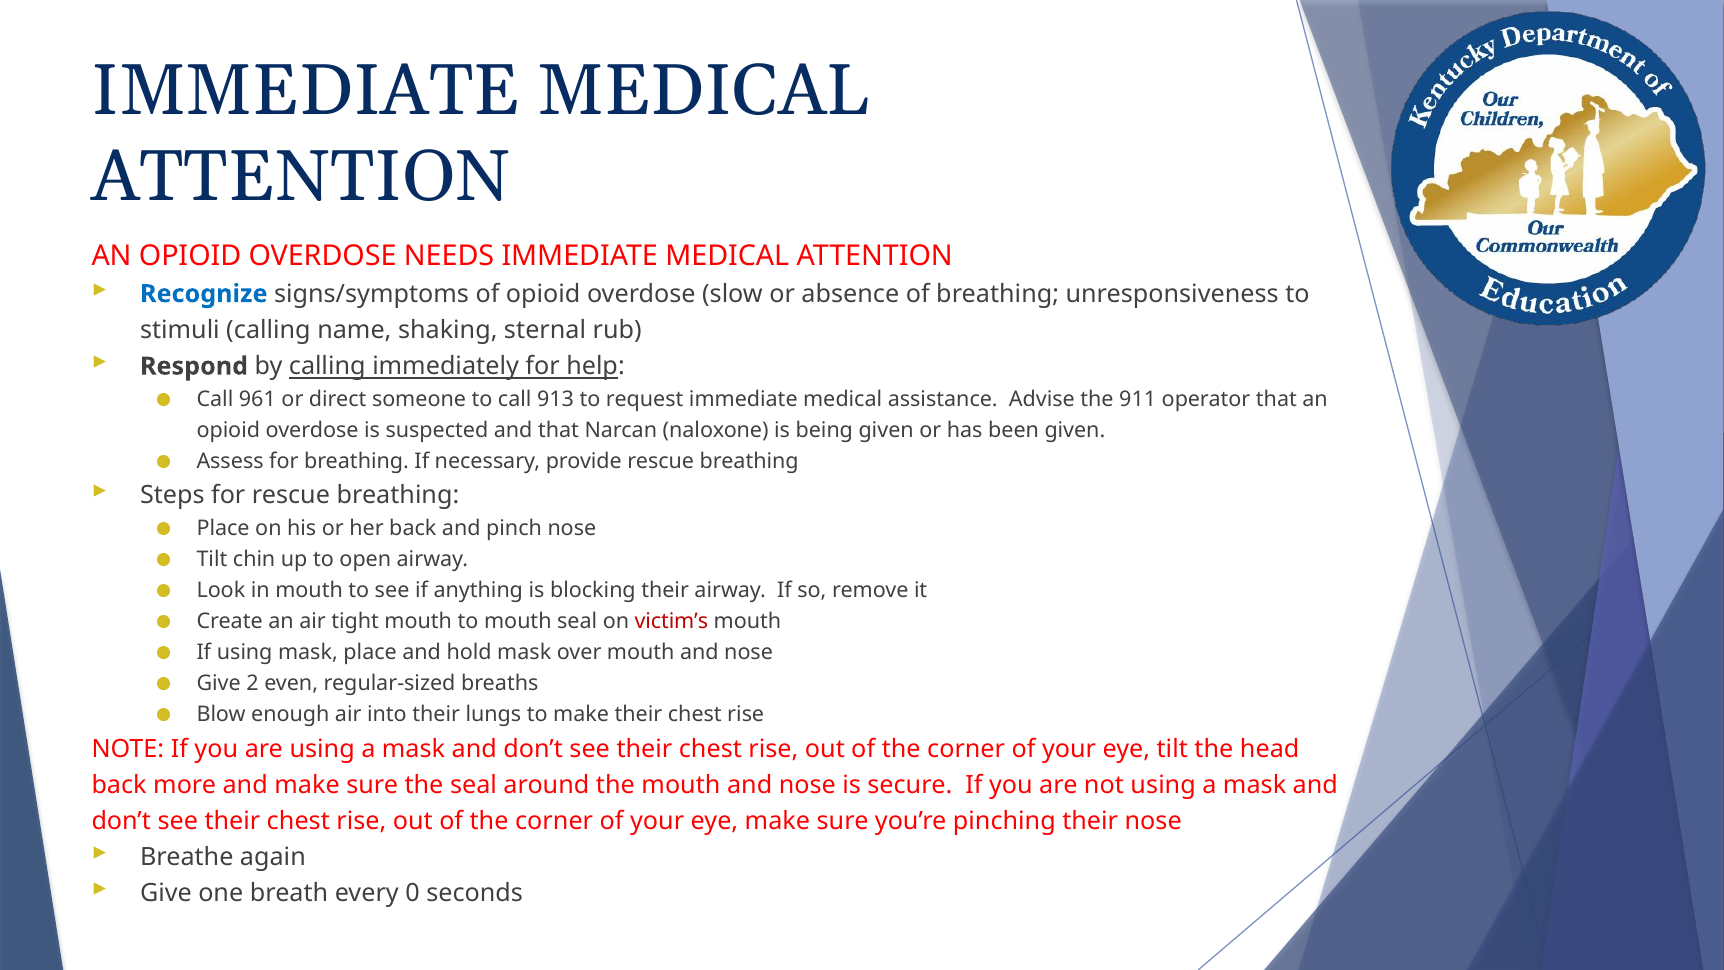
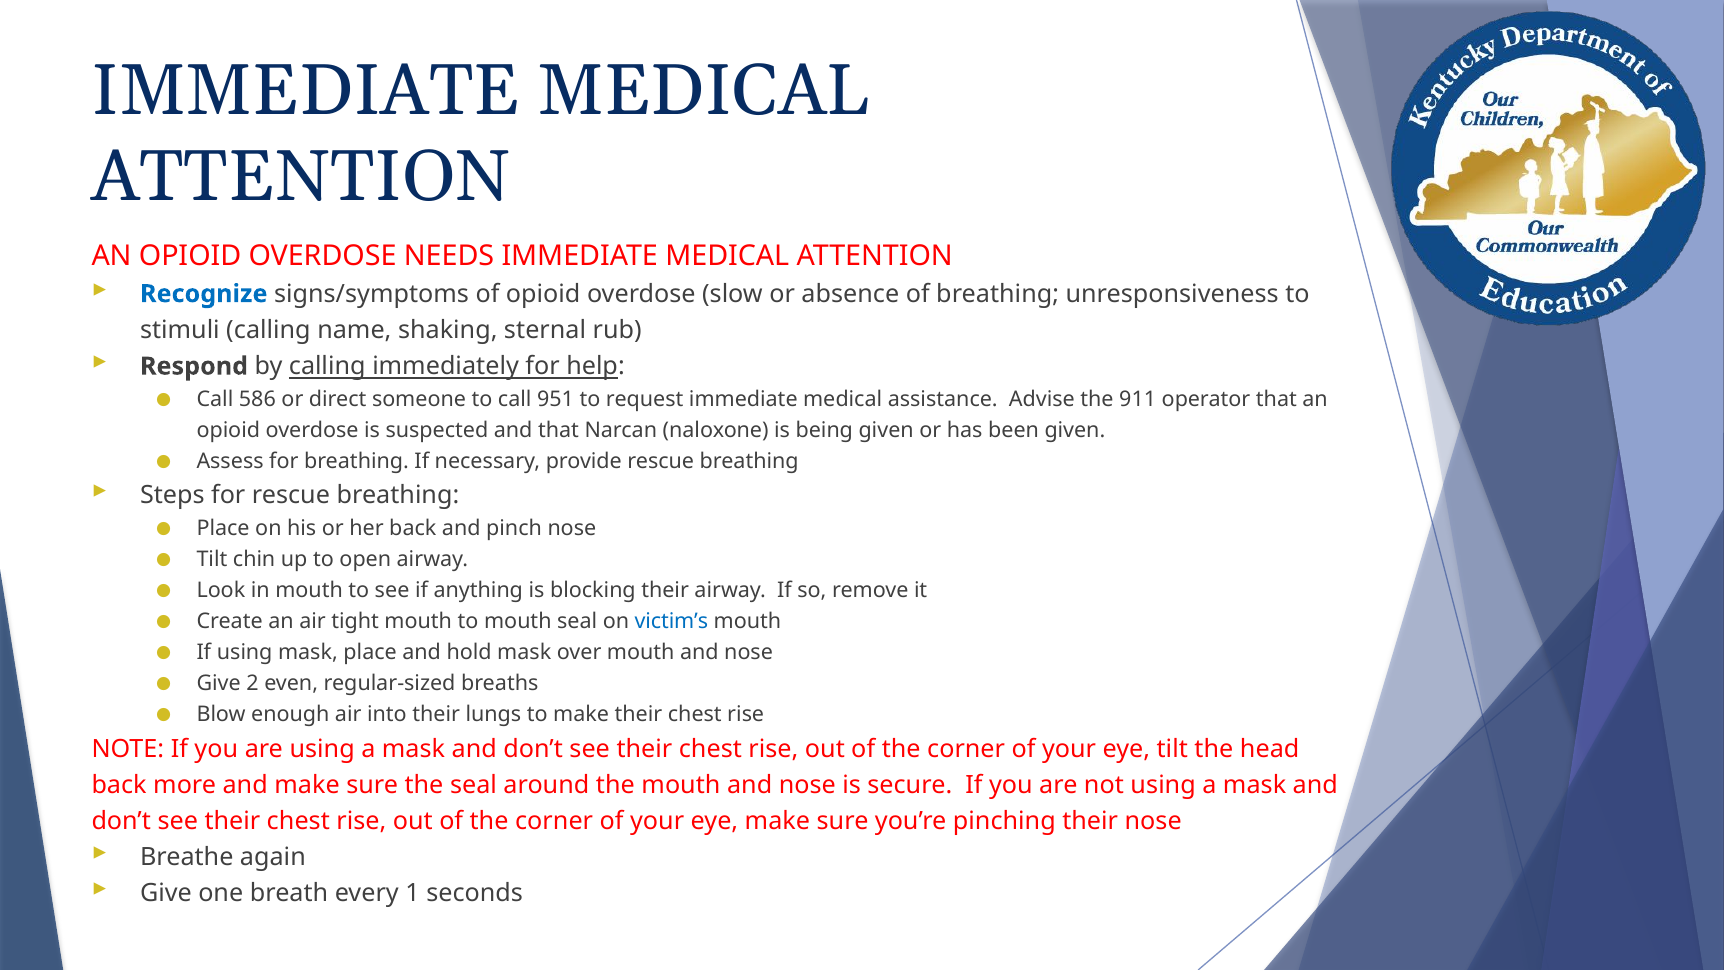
961: 961 -> 586 (257, 399)
913: 913 -> 951 (556, 399)
victim’s colour: red -> blue (671, 621)
0: 0 -> 1 (412, 893)
